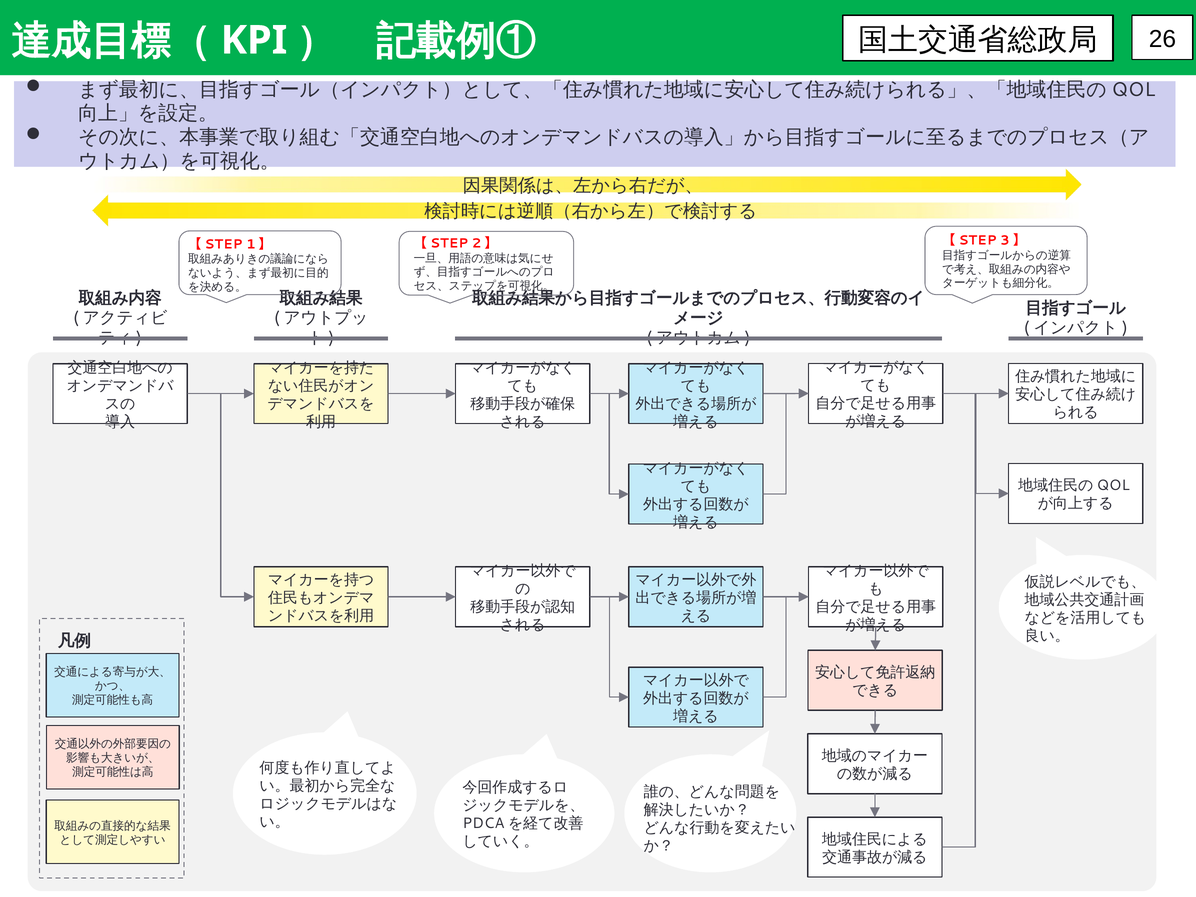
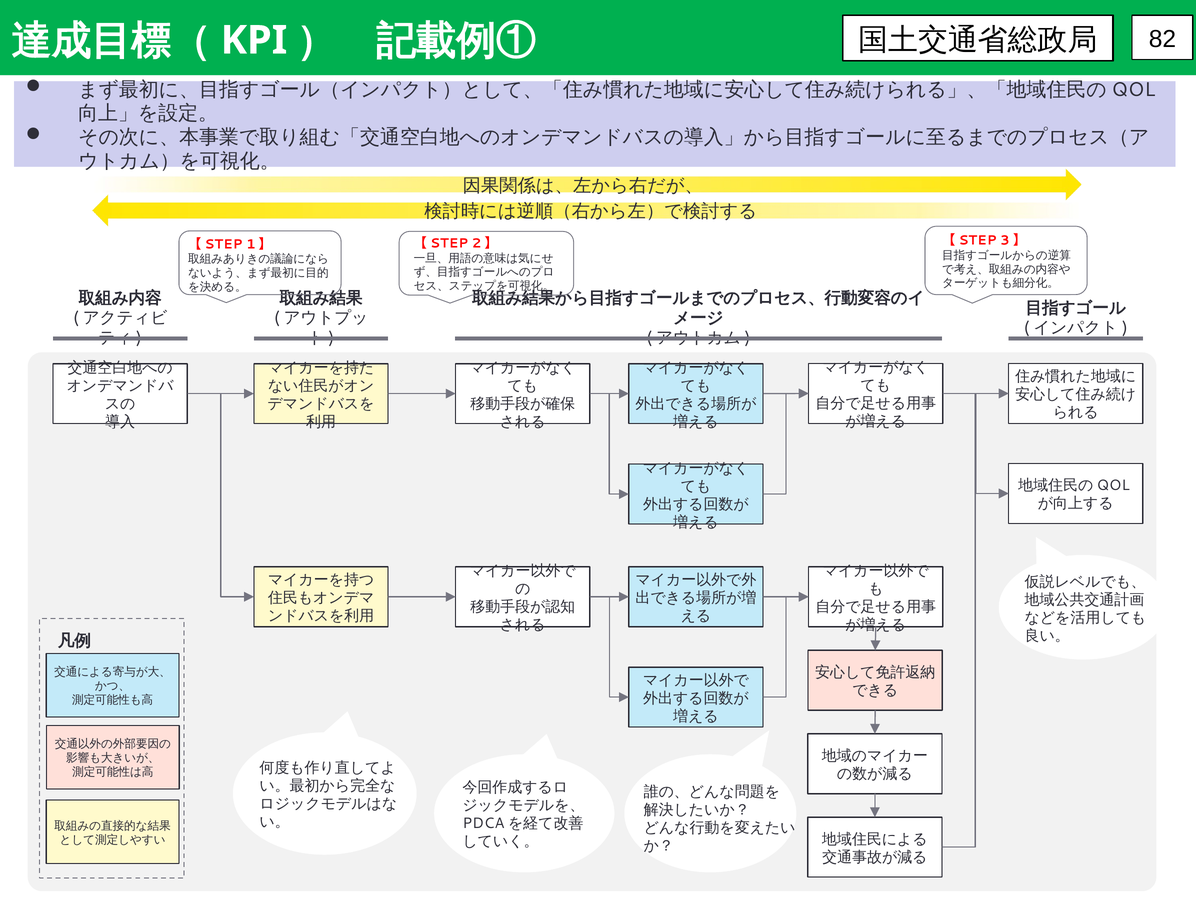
26: 26 -> 82 (1162, 39)
